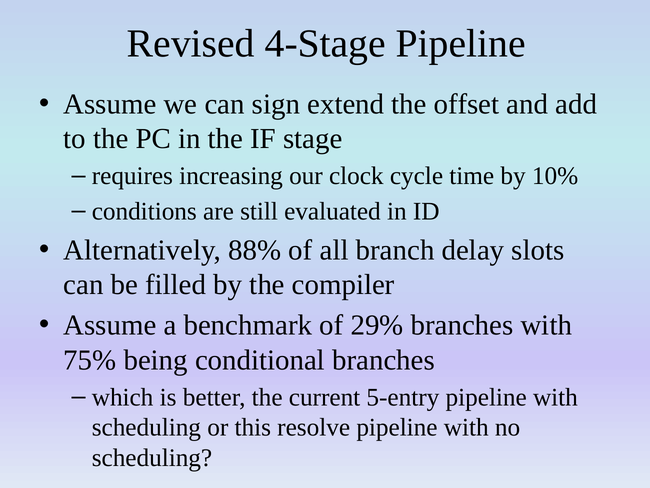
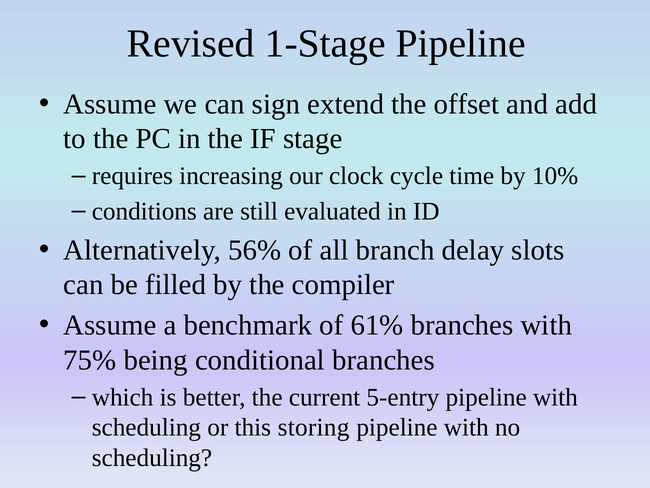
4-Stage: 4-Stage -> 1-Stage (325, 43)
88%: 88% -> 56% (255, 250)
29%: 29% -> 61% (377, 325)
resolve: resolve -> storing (314, 427)
